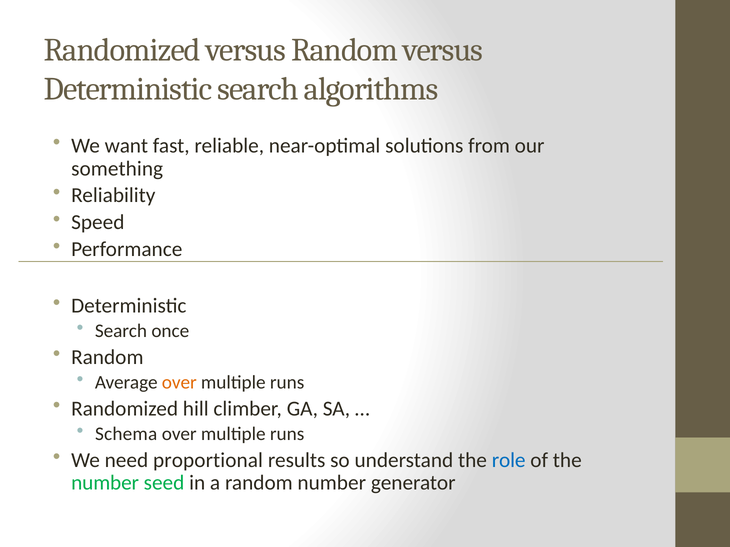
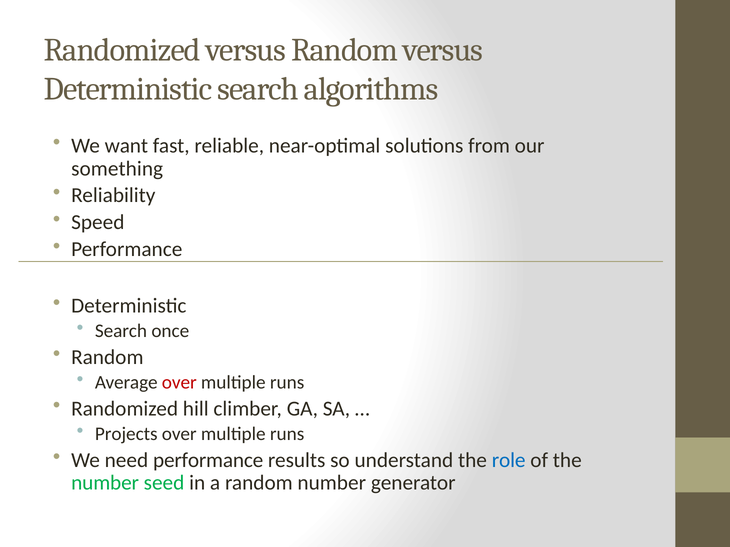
over colour: orange -> red (179, 383)
Schema: Schema -> Projects (126, 434)
need proportional: proportional -> performance (208, 460)
